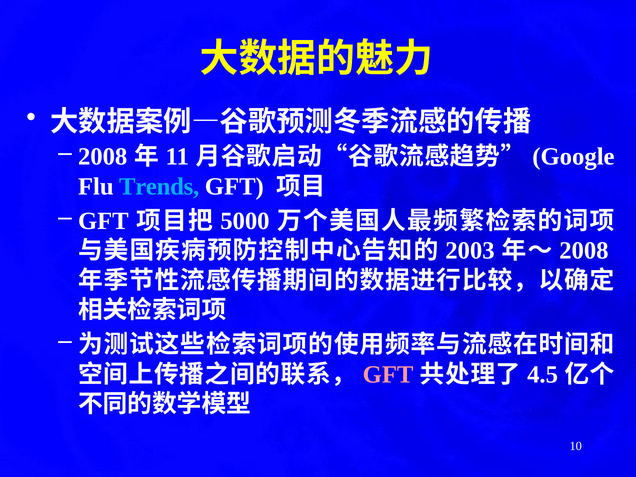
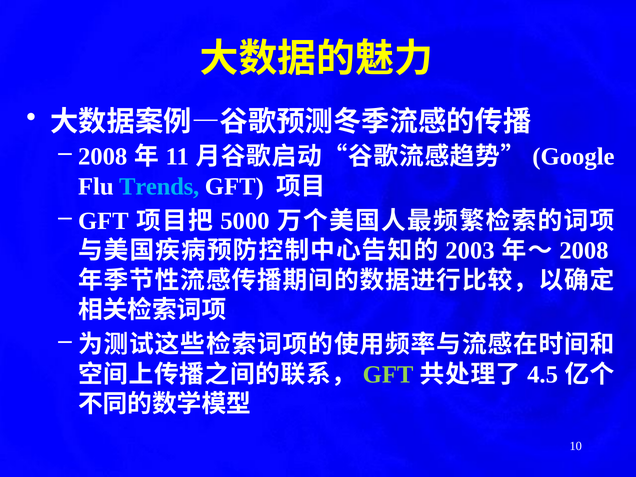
GFT colour: pink -> light green (388, 374)
